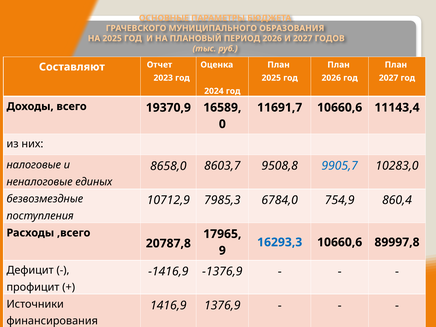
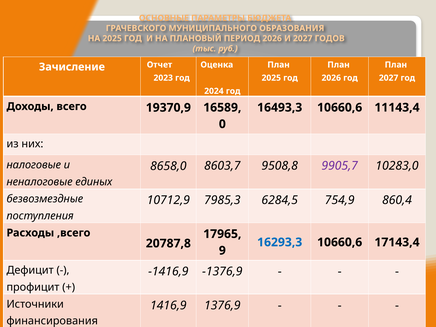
Составляют: Составляют -> Зачисление (72, 67)
11691,7: 11691,7 -> 16493,3 (280, 108)
9905,7 colour: blue -> purple (340, 166)
6784,0: 6784,0 -> 6284,5 (280, 200)
89997,8: 89997,8 -> 17143,4 (397, 242)
